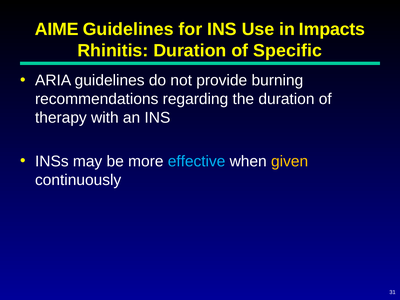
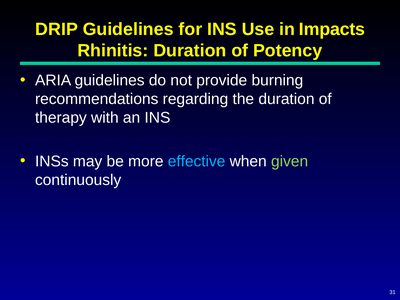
AIME: AIME -> DRIP (57, 29)
Specific: Specific -> Potency (288, 51)
given colour: yellow -> light green (290, 161)
